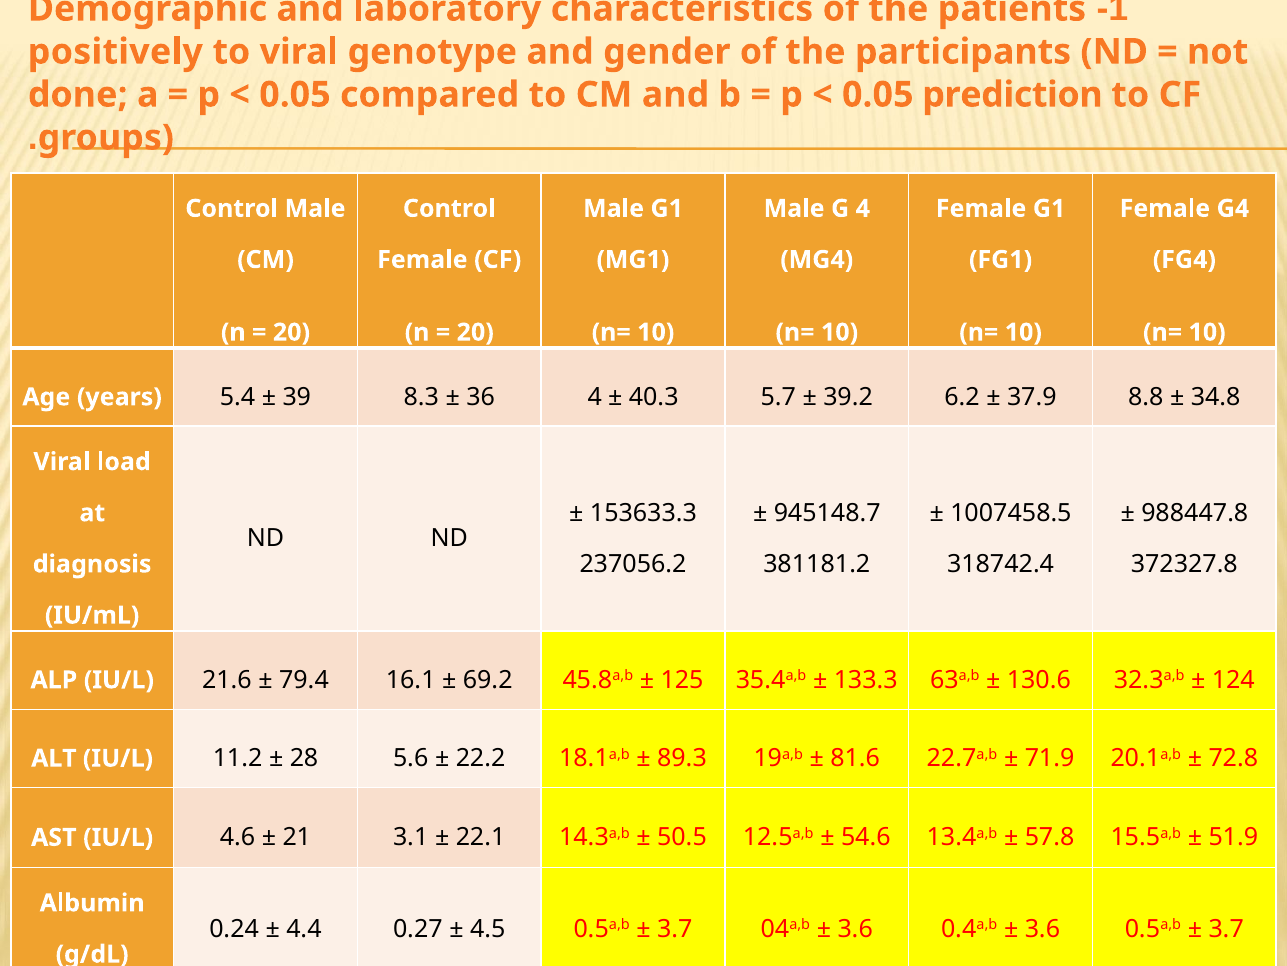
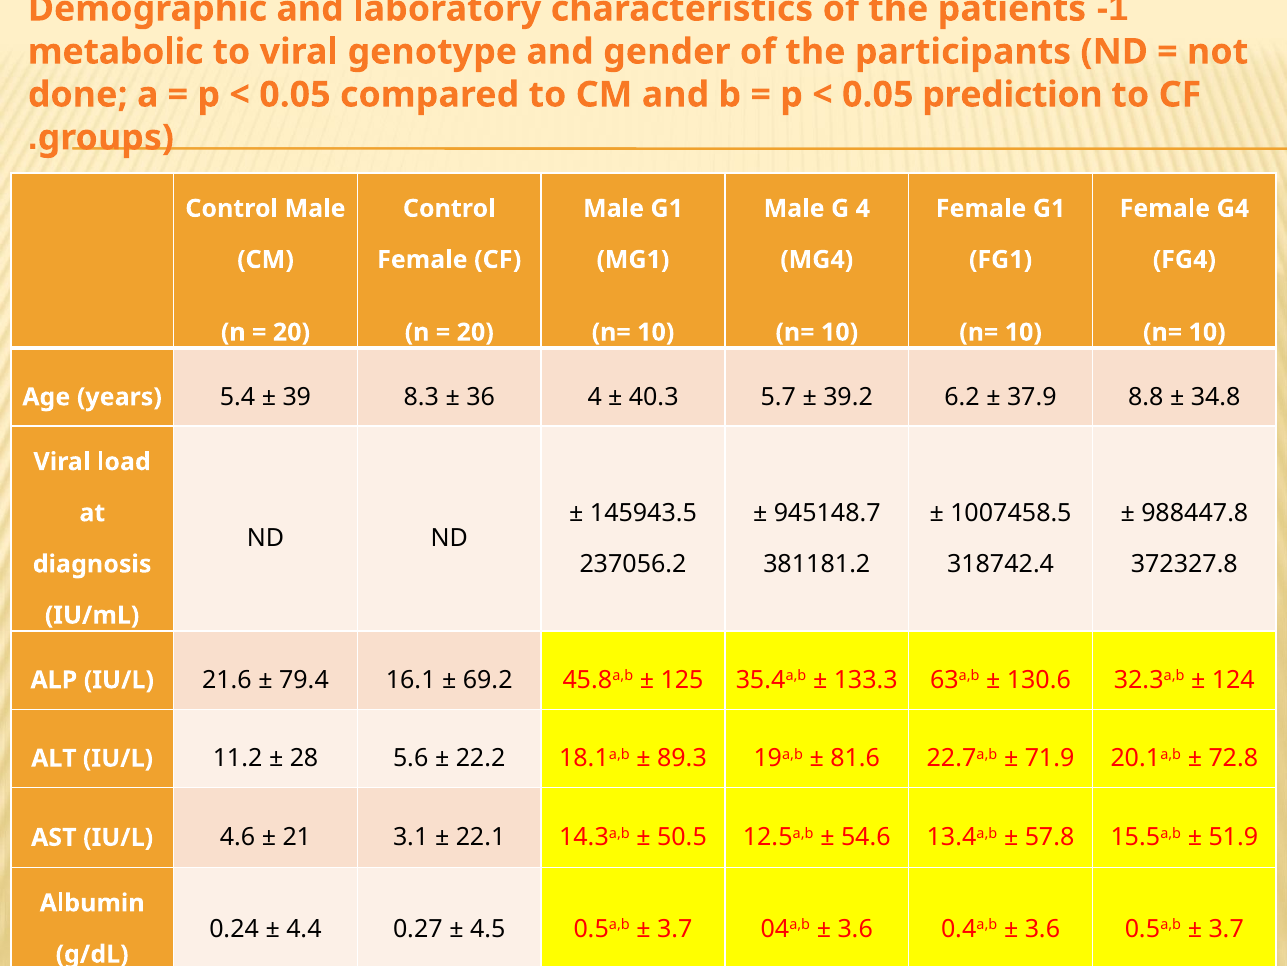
positively: positively -> metabolic (116, 52)
153633.3: 153633.3 -> 145943.5 (643, 513)
